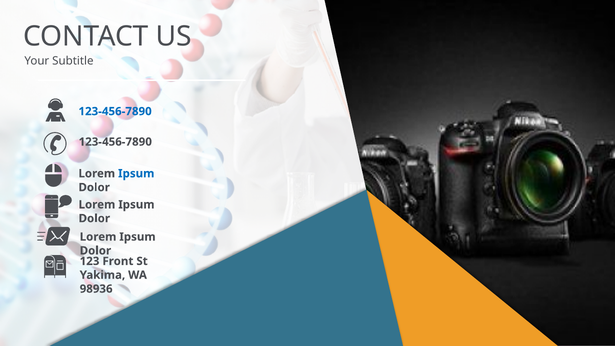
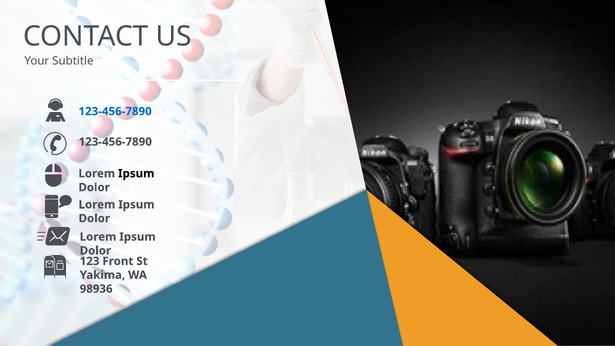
Ipsum colour: blue -> black (136, 174)
